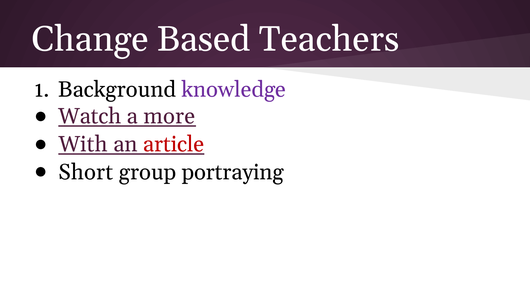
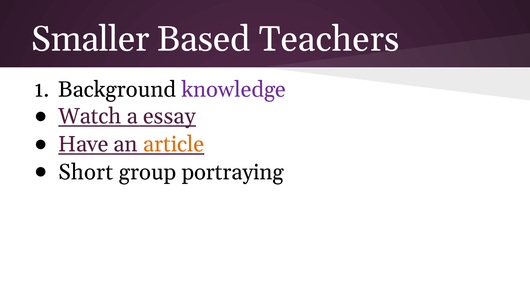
Change: Change -> Smaller (90, 39)
more: more -> essay (169, 116)
With: With -> Have (83, 144)
article colour: red -> orange (174, 144)
